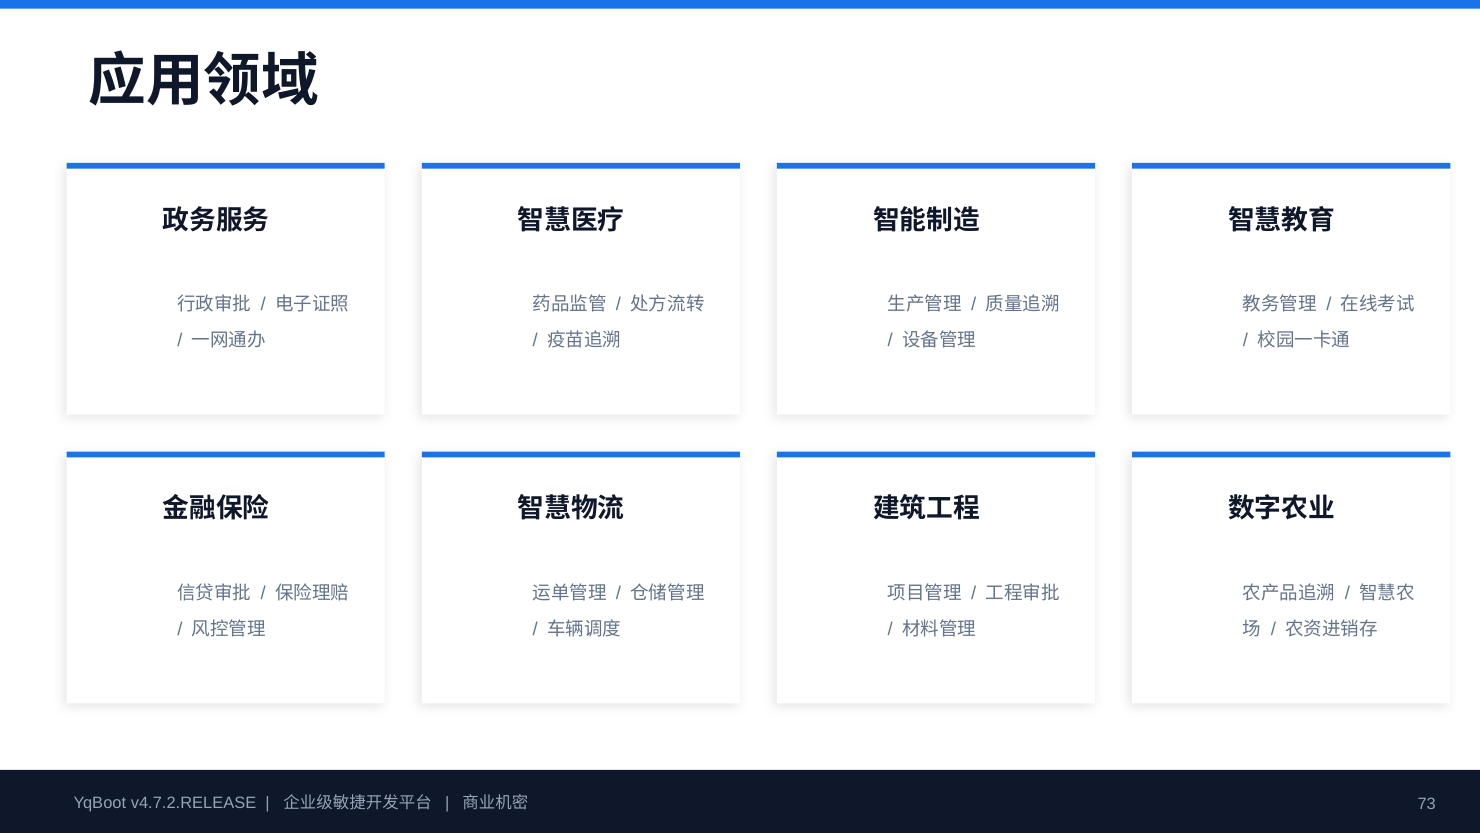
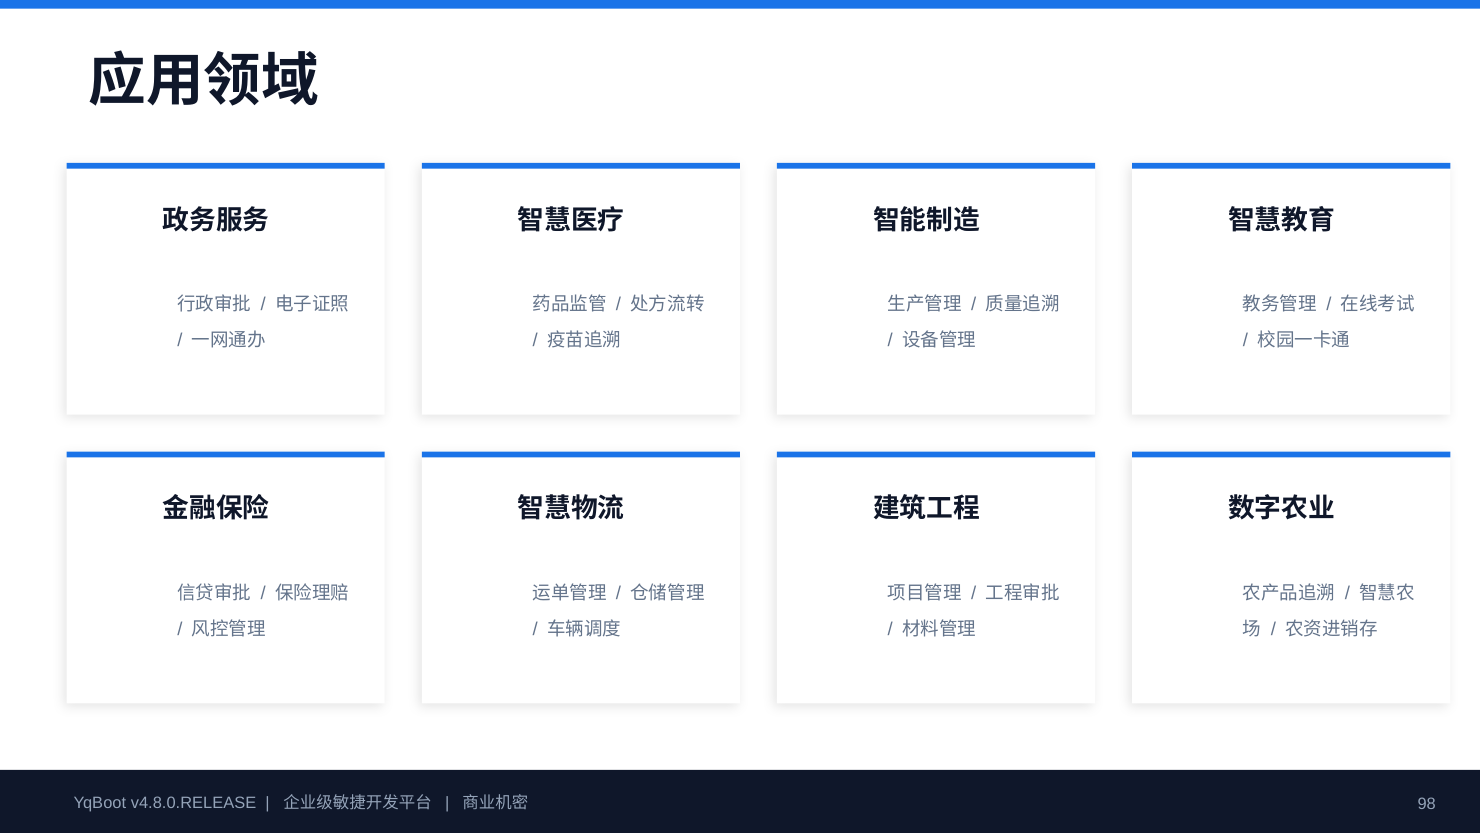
v4.7.2.RELEASE: v4.7.2.RELEASE -> v4.8.0.RELEASE (194, 802)
73: 73 -> 98 (1427, 804)
